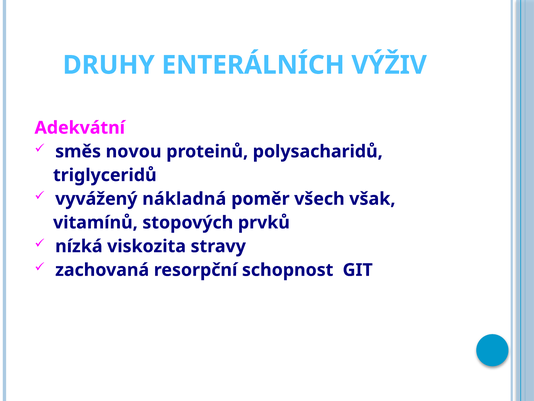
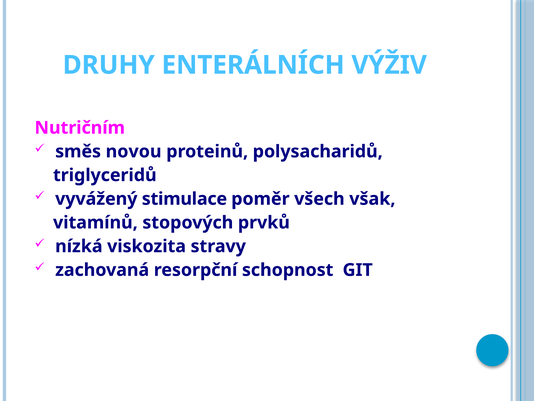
Adekvátní: Adekvátní -> Nutričním (80, 128)
nákladná: nákladná -> stimulace (184, 199)
